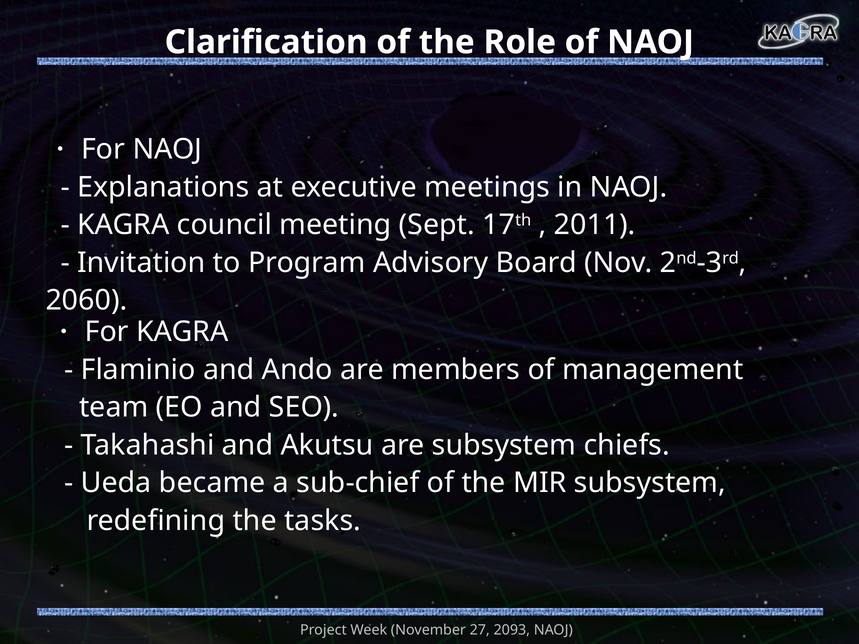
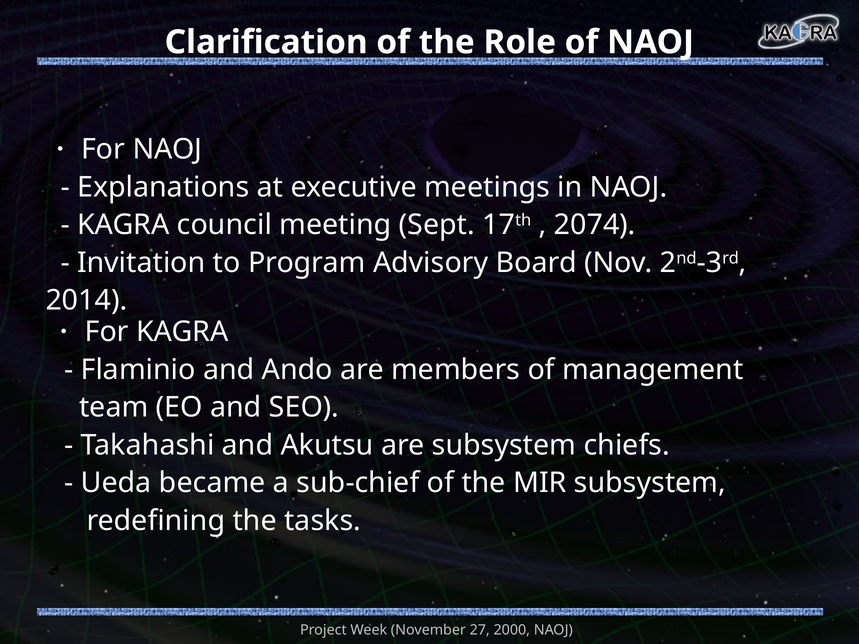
2011: 2011 -> 2074 (595, 225)
2060: 2060 -> 2014 (86, 301)
2093: 2093 -> 2000 (512, 630)
